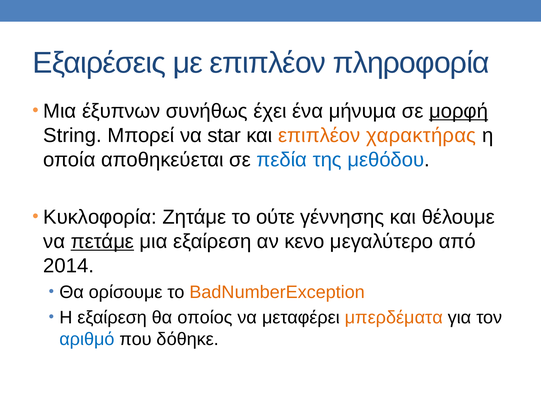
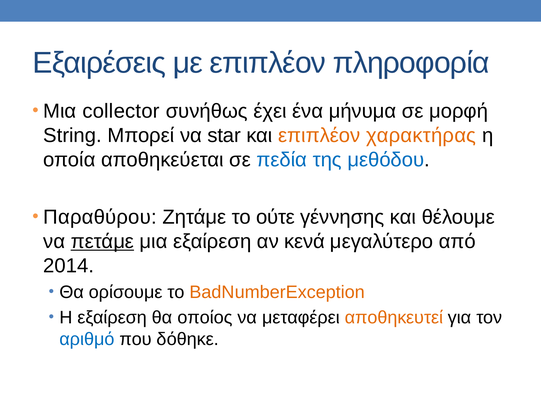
έξυπνων: έξυπνων -> collector (121, 111)
μορφή underline: present -> none (459, 111)
Κυκλοφορία: Κυκλοφορία -> Παραθύρου (100, 217)
κενο: κενο -> κενά (305, 241)
μπερδέματα: μπερδέματα -> αποθηκευτεί (394, 317)
